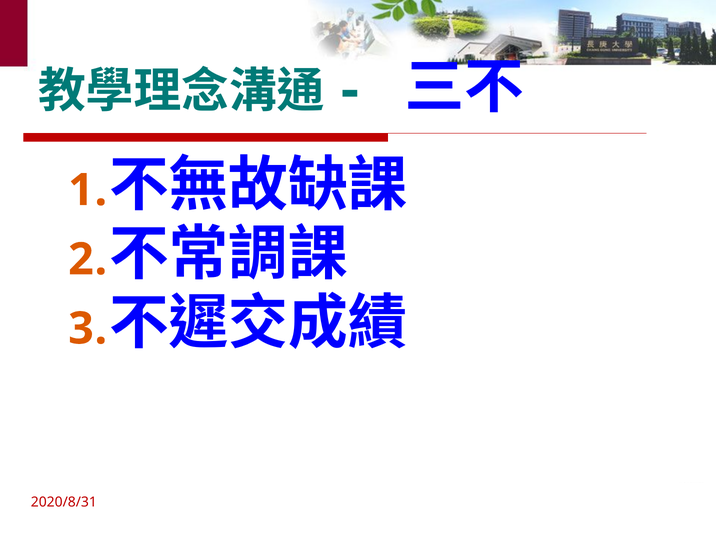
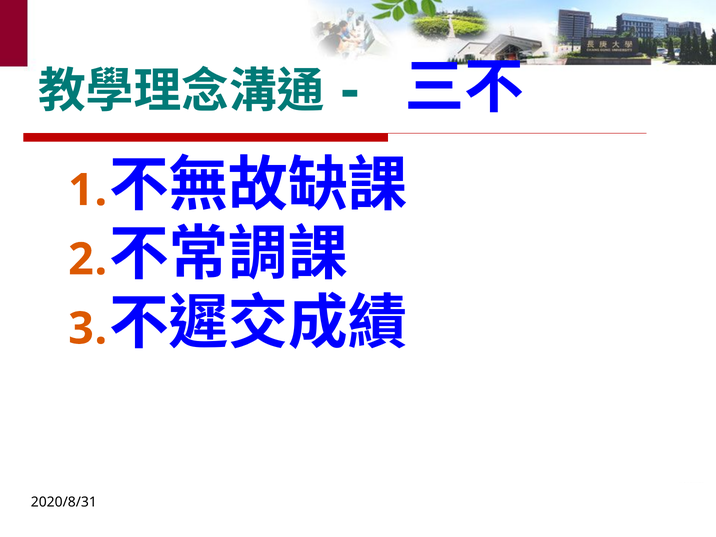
2020/8/31 colour: red -> black (64, 502)
